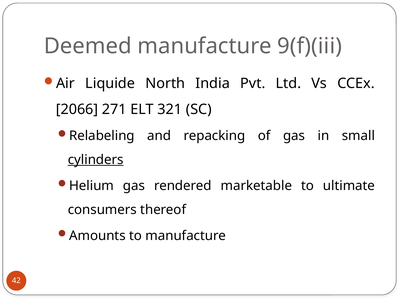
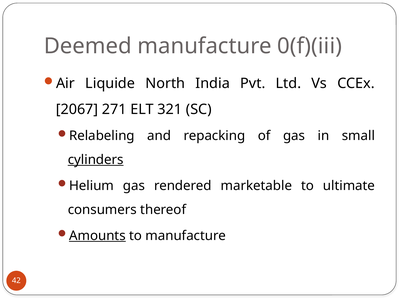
9(f)(iii: 9(f)(iii -> 0(f)(iii (310, 46)
2066: 2066 -> 2067 (77, 109)
Amounts underline: none -> present (97, 236)
